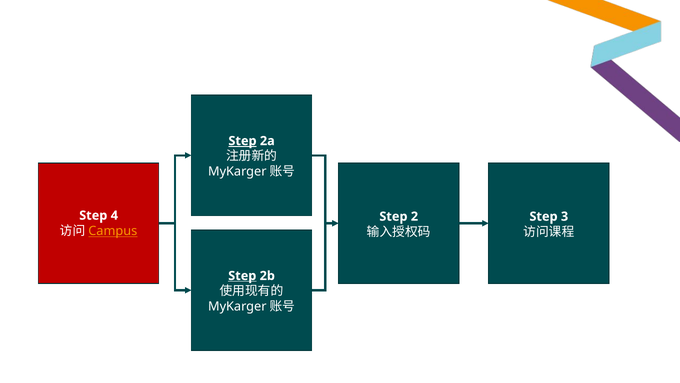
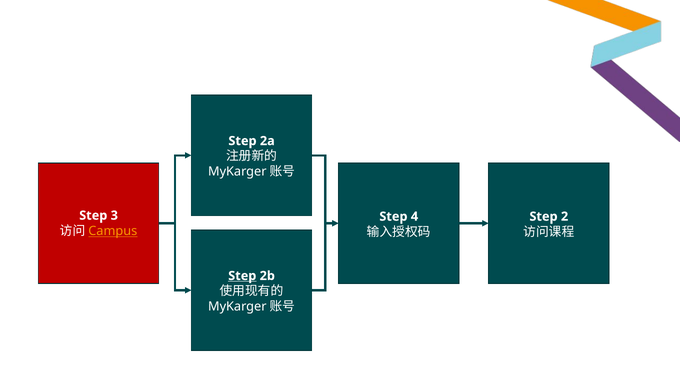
Step underline: present -> none (242, 141)
4: 4 -> 3 (114, 215)
2: 2 -> 4 (414, 216)
3: 3 -> 2 (565, 216)
